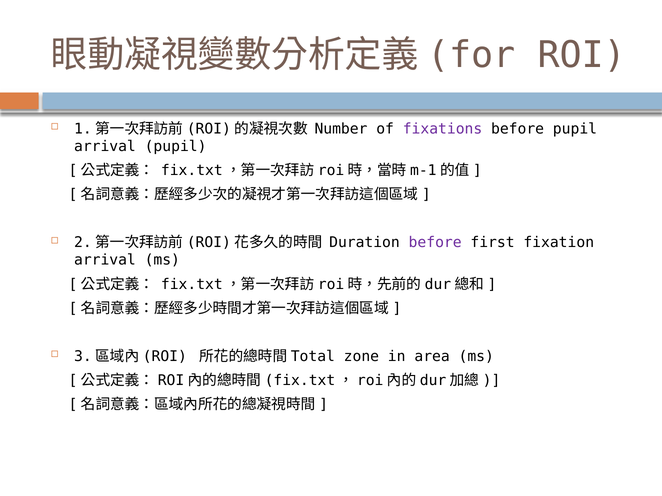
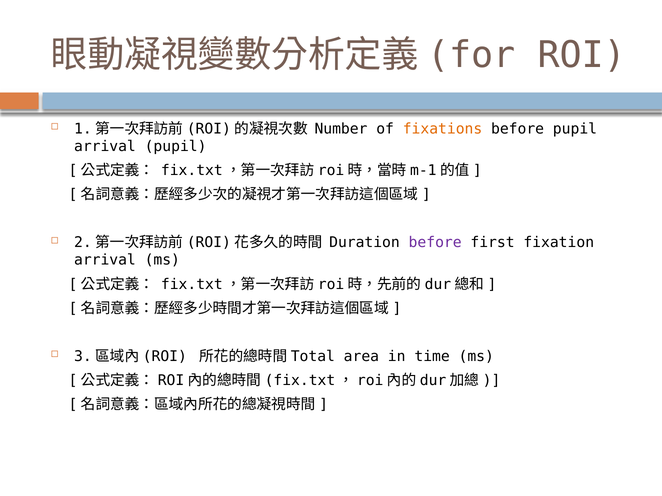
fixations colour: purple -> orange (443, 129)
zone: zone -> area (361, 357)
area: area -> time (432, 357)
